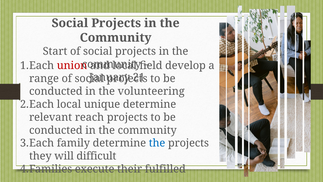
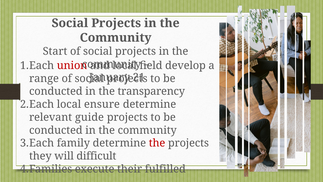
volunteering: volunteering -> transparency (151, 91)
unique: unique -> ensure (102, 104)
reach: reach -> guide (89, 117)
the colour: blue -> red (157, 143)
